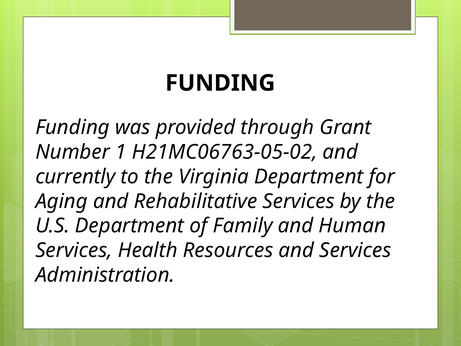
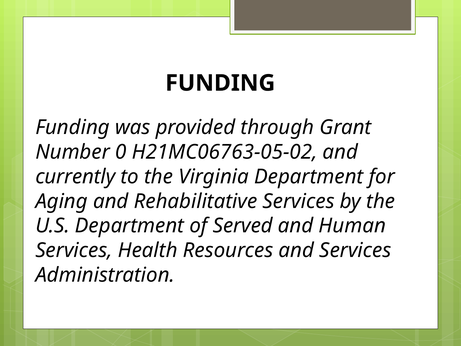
1: 1 -> 0 (121, 152)
Family: Family -> Served (243, 226)
